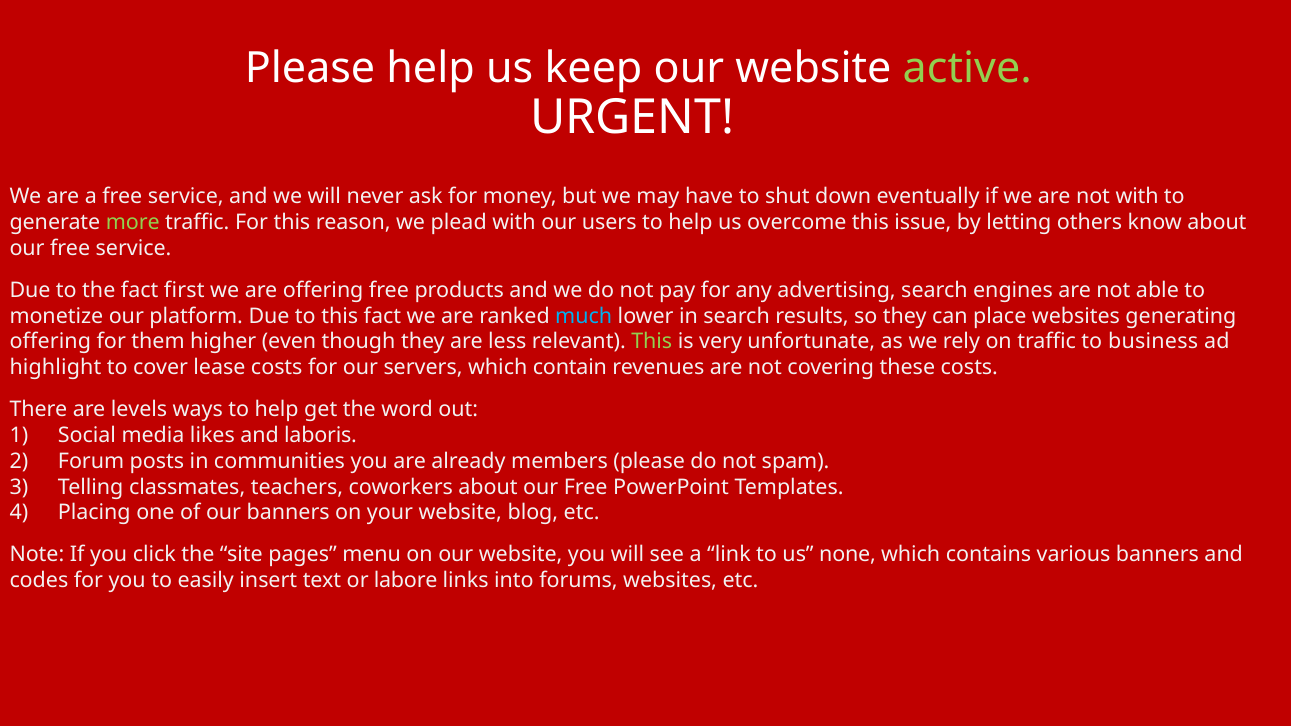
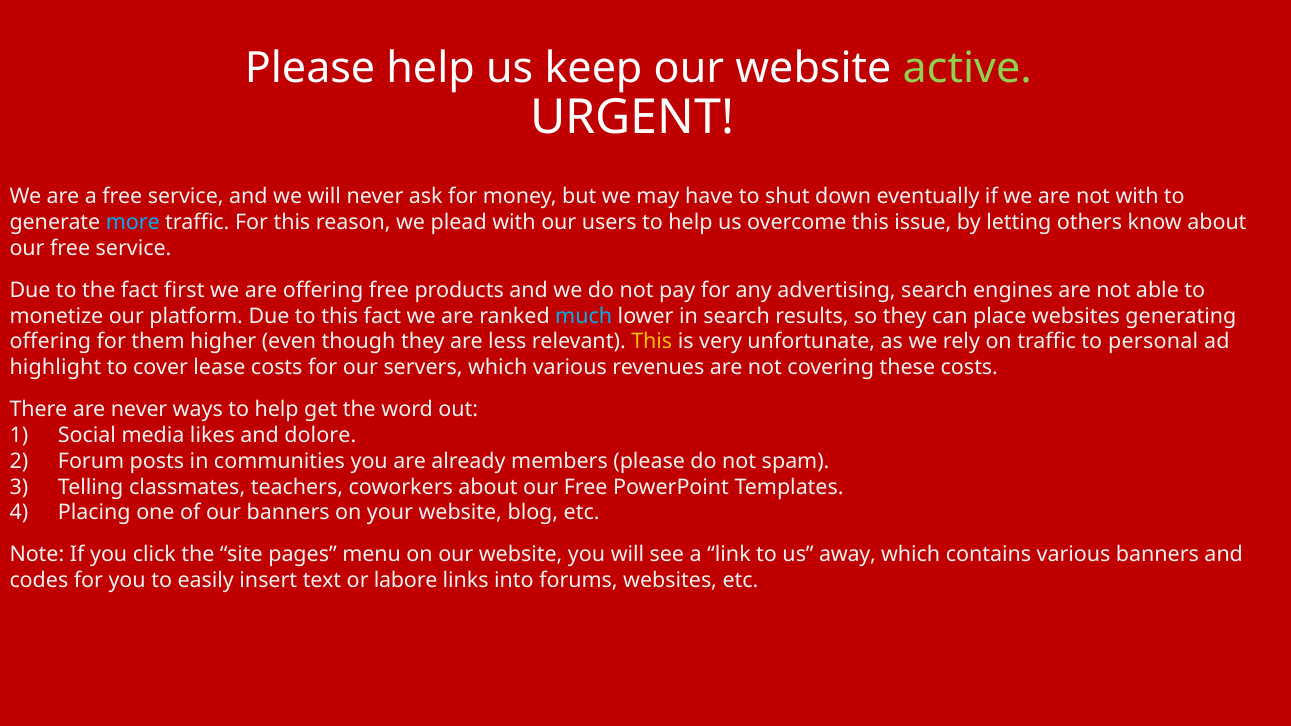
more colour: light green -> light blue (133, 223)
This colour: light green -> yellow (652, 342)
business: business -> personal (1153, 342)
which contain: contain -> various (570, 368)
are levels: levels -> never (139, 410)
laboris: laboris -> dolore (320, 436)
none: none -> away (848, 555)
